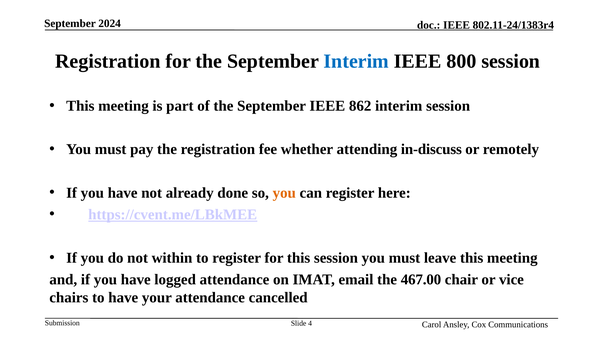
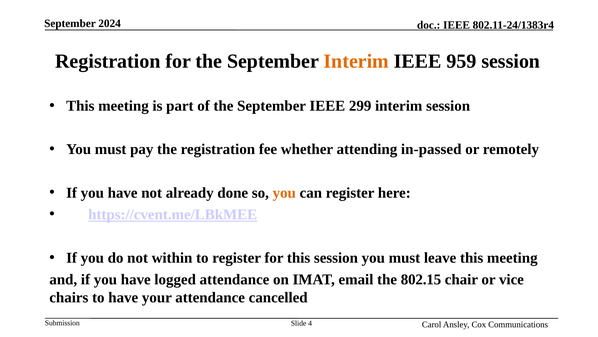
Interim colour: blue -> orange (356, 61)
800: 800 -> 959 (461, 61)
862: 862 -> 299 (360, 106)
in-discuss: in-discuss -> in-passed (431, 149)
467.00: 467.00 -> 802.15 (421, 279)
